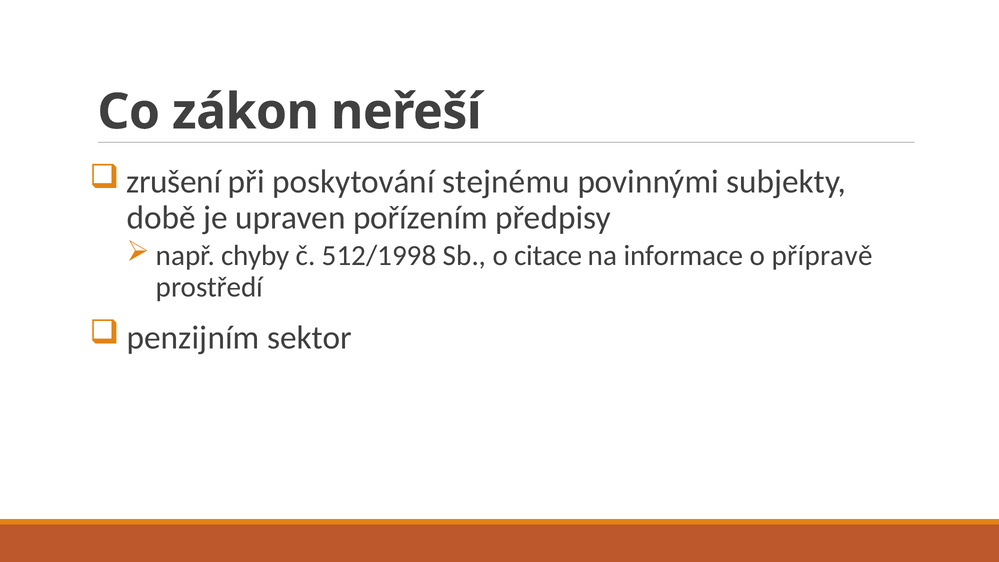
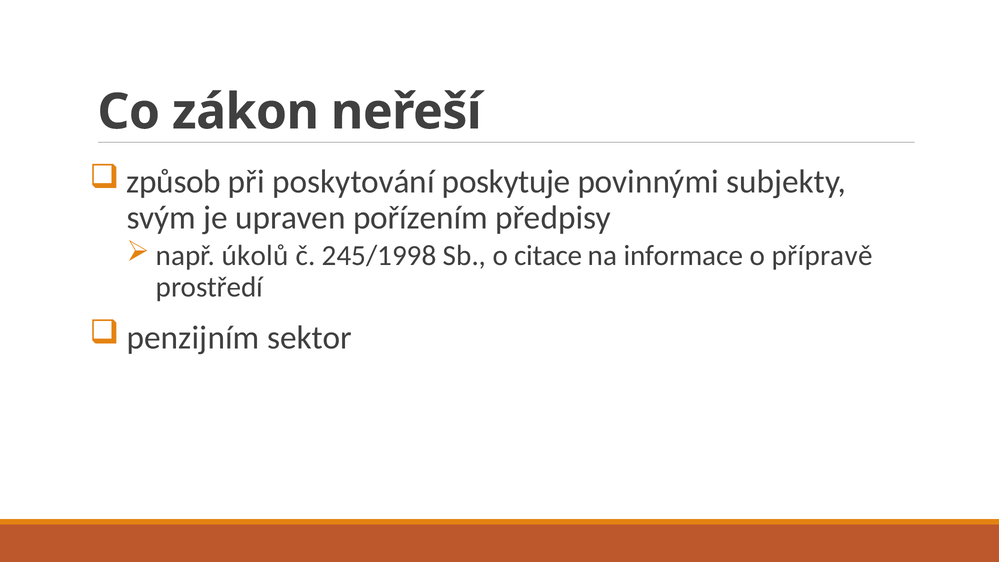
zrušení: zrušení -> způsob (174, 182)
stejnému: stejnému -> poskytuje (506, 182)
době: době -> svým (161, 218)
chyby: chyby -> úkolů (255, 256)
512/1998: 512/1998 -> 245/1998 (379, 256)
